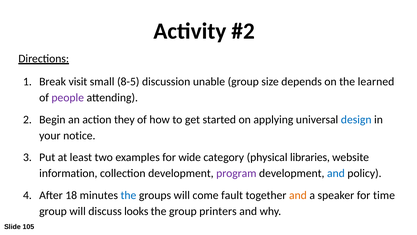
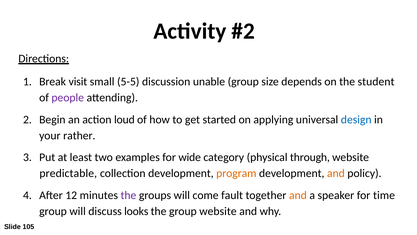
8-5: 8-5 -> 5-5 (128, 81)
learned: learned -> student (376, 81)
they: they -> loud (124, 119)
notice: notice -> rather (79, 135)
libraries: libraries -> through (310, 157)
information: information -> predictable (68, 173)
program colour: purple -> orange (236, 173)
and colour: blue -> orange (336, 173)
18: 18 -> 12 (71, 195)
the colour: blue -> purple (128, 195)
group printers: printers -> website (218, 211)
